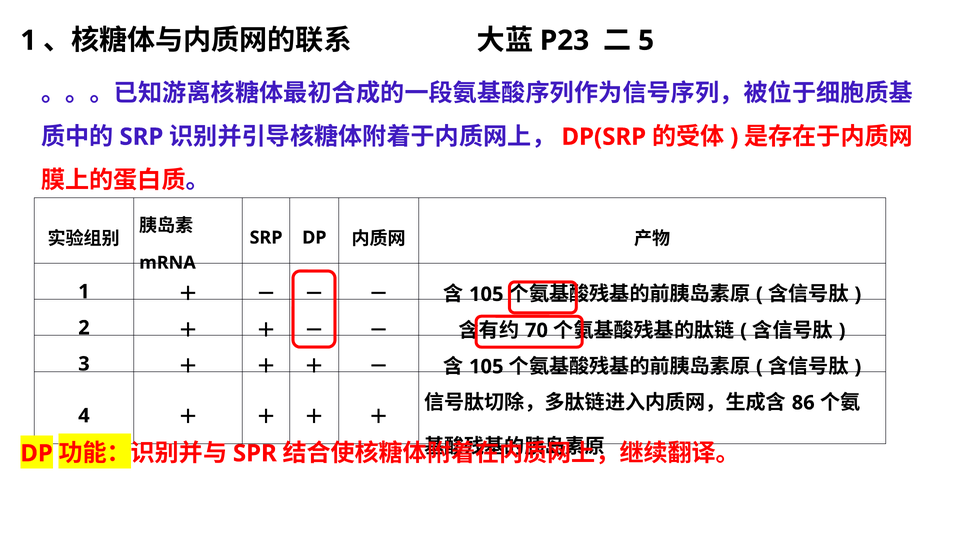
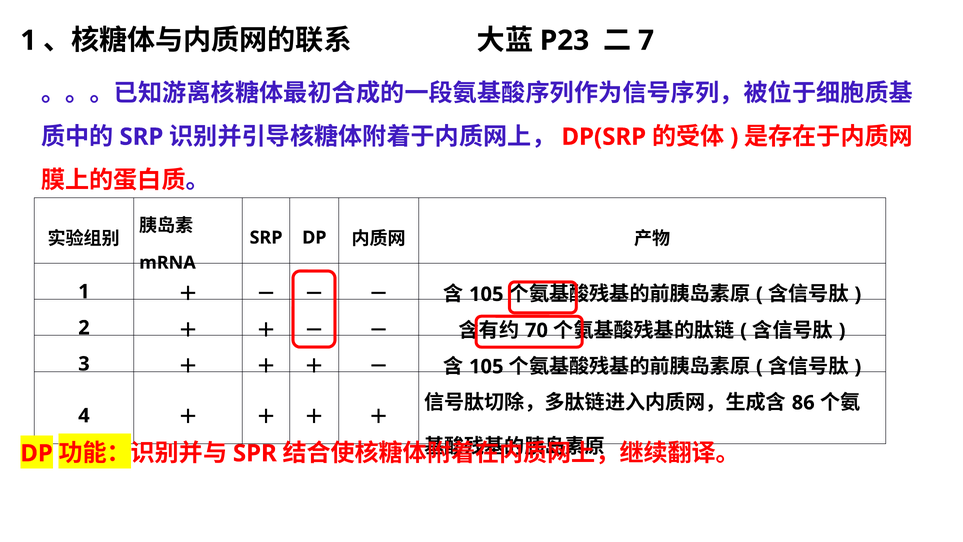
5: 5 -> 7 (646, 40)
